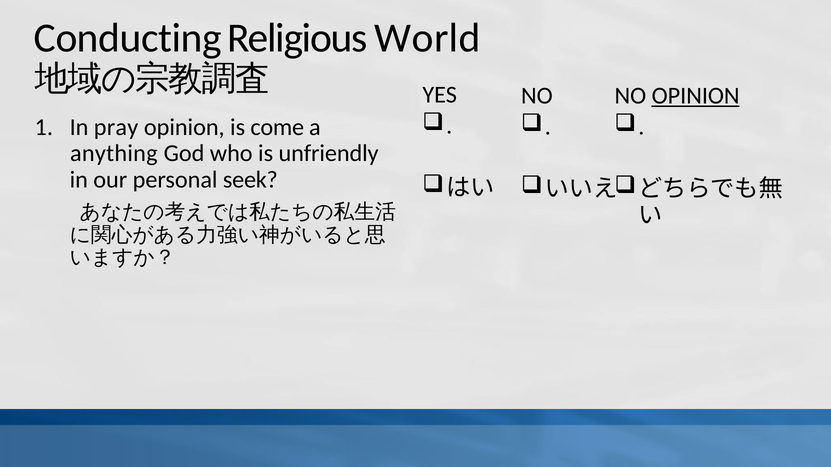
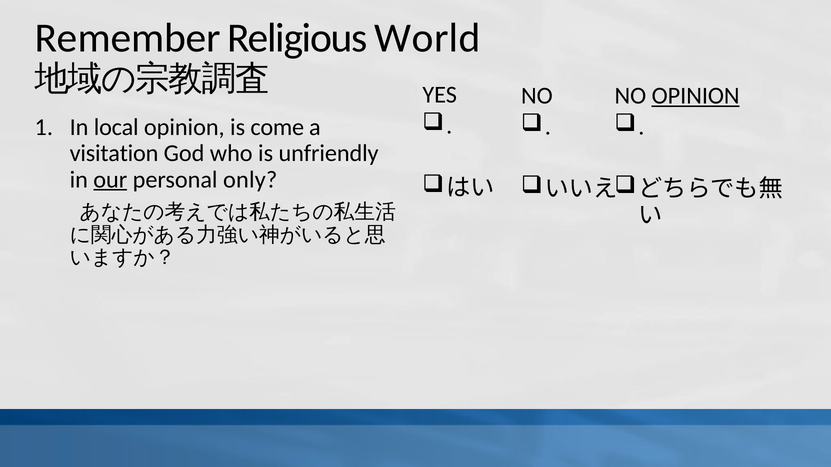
Conducting: Conducting -> Remember (128, 38)
pray: pray -> local (116, 127)
anything: anything -> visitation (114, 154)
our underline: none -> present (110, 180)
seek: seek -> only (250, 180)
